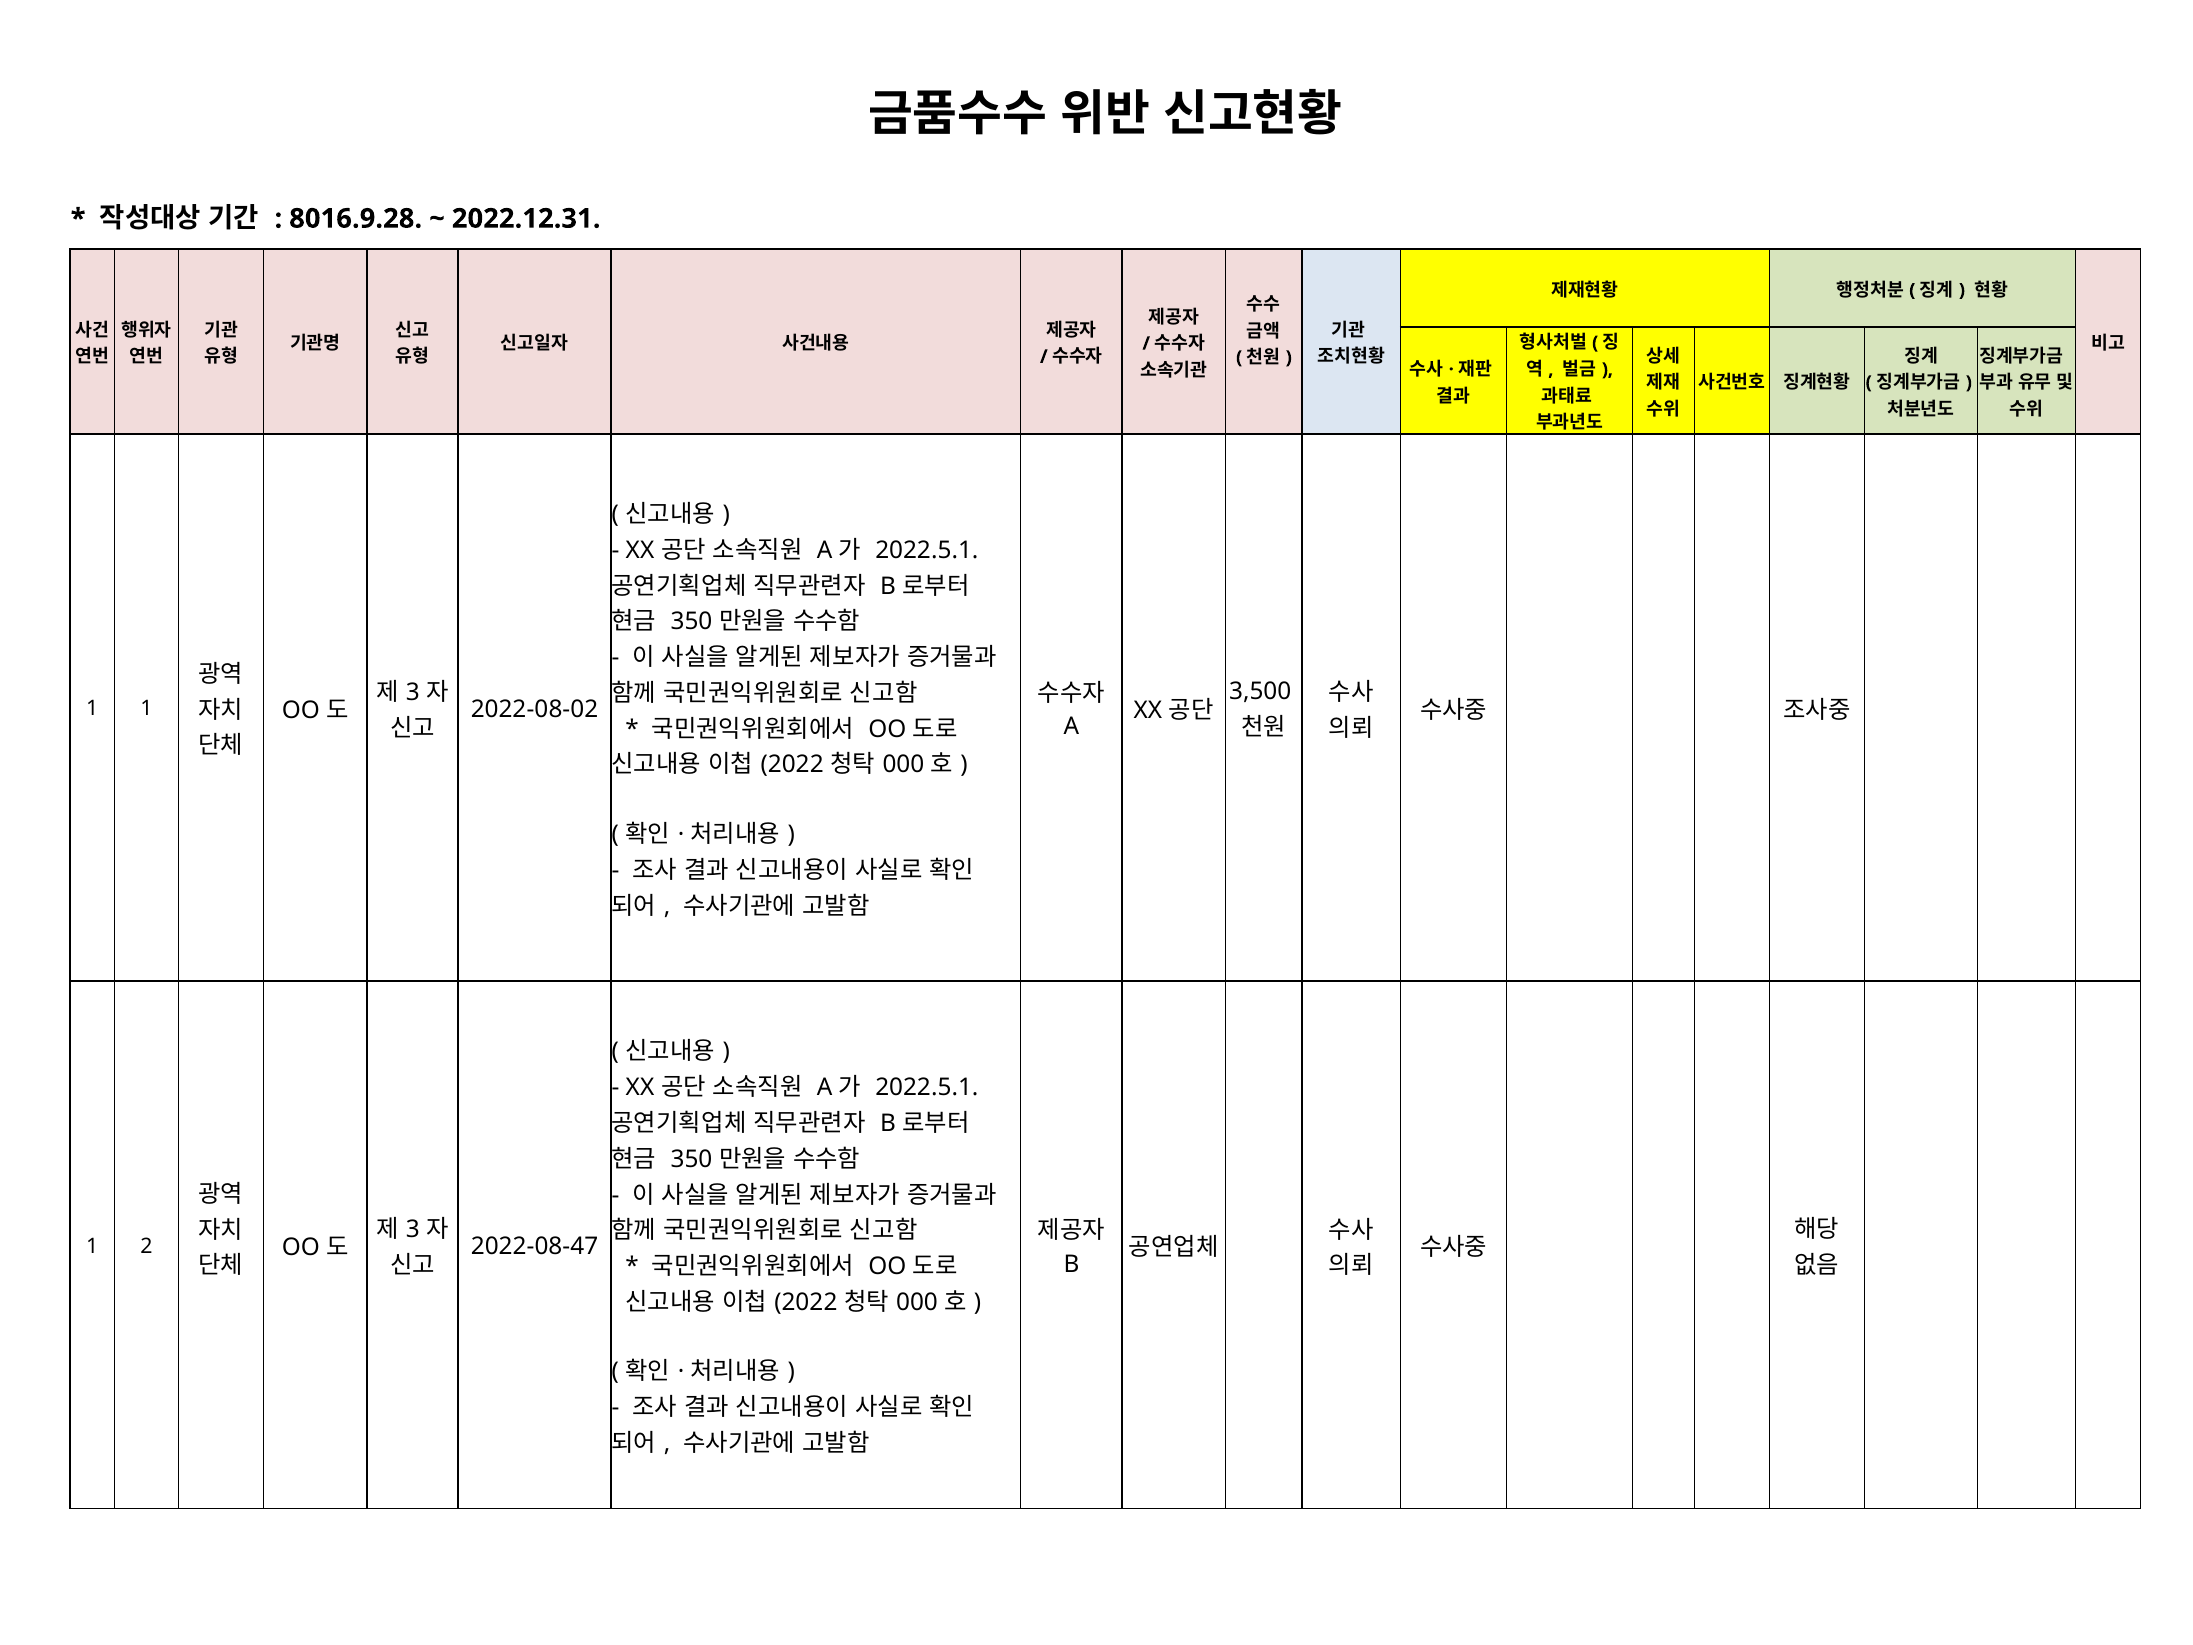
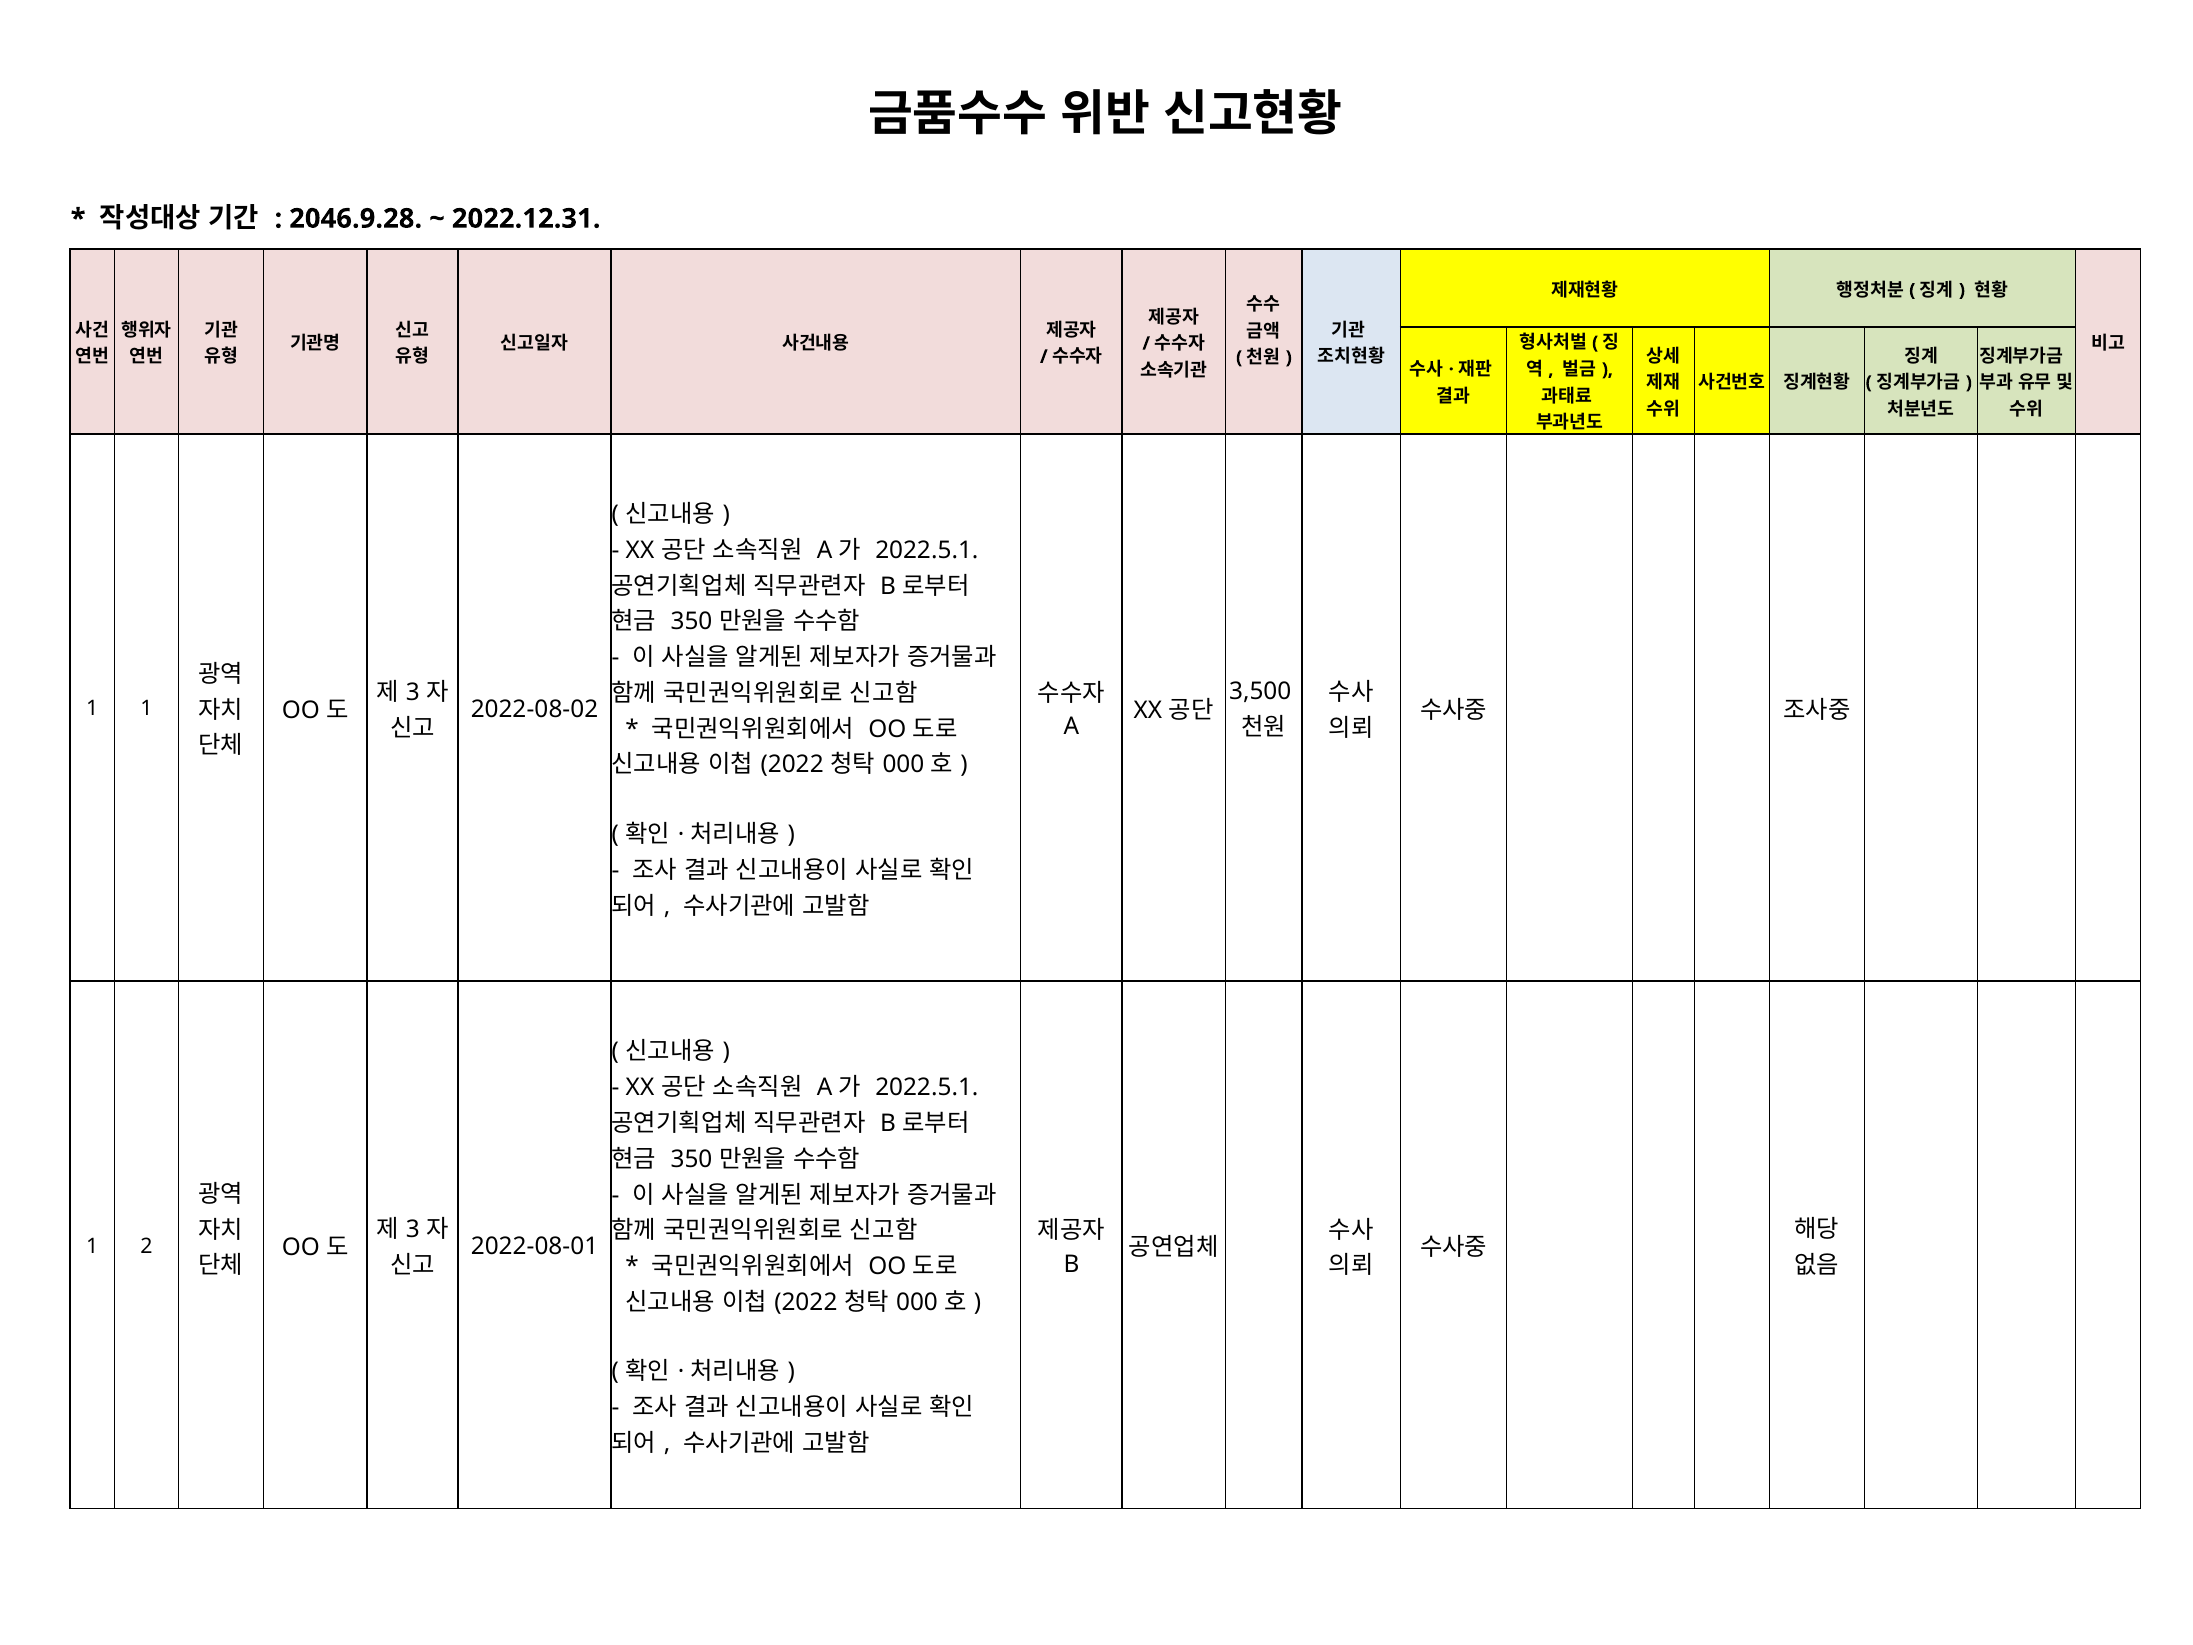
8016.9.28: 8016.9.28 -> 2046.9.28 (356, 219)
2022-08-47: 2022-08-47 -> 2022-08-01 (535, 1246)
